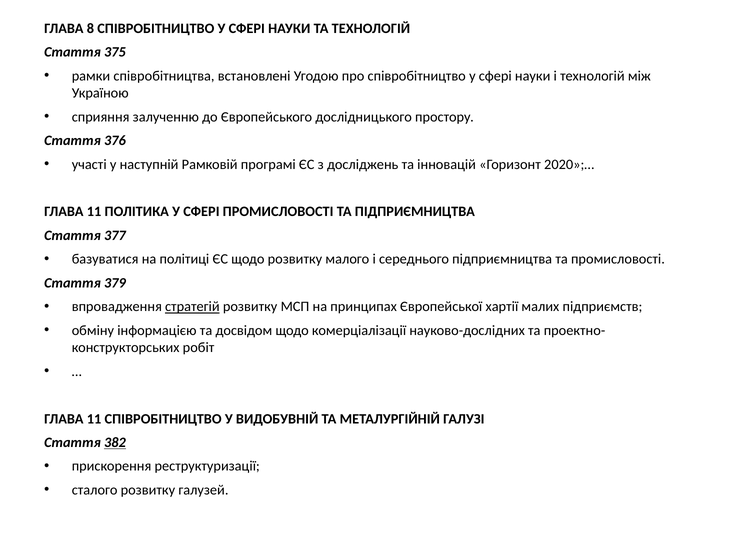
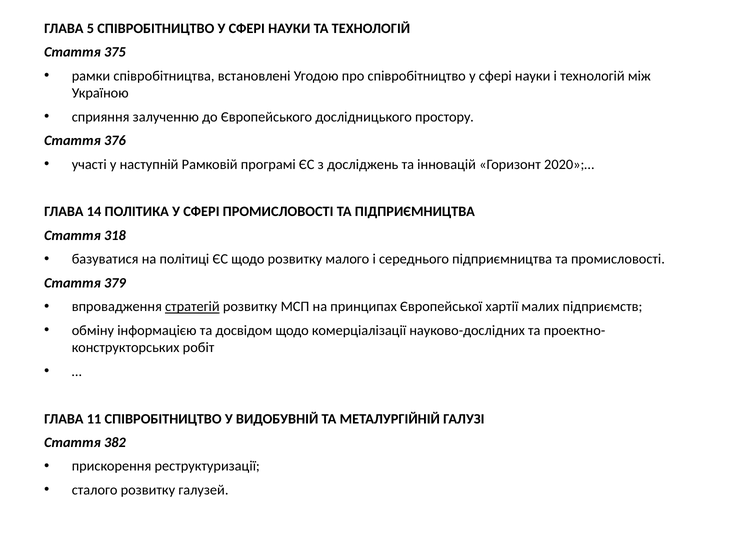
8: 8 -> 5 (90, 28)
11: 11 -> 14 (94, 212)
377: 377 -> 318 (115, 235)
382 underline: present -> none (115, 443)
